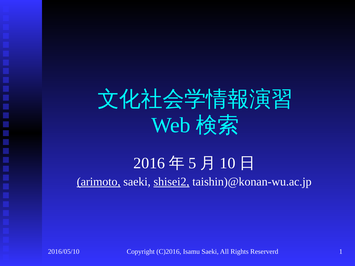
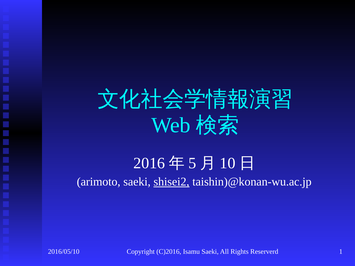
arimoto underline: present -> none (99, 182)
